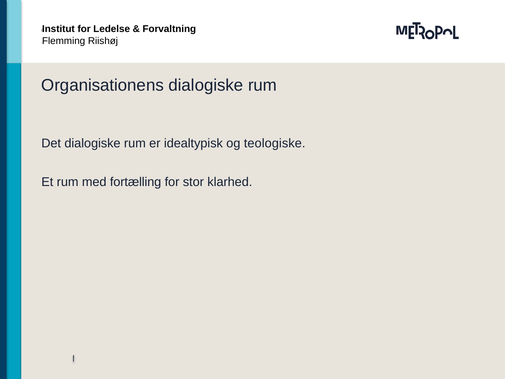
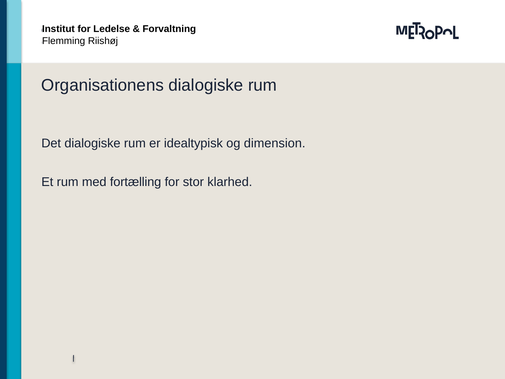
teologiske: teologiske -> dimension (275, 143)
